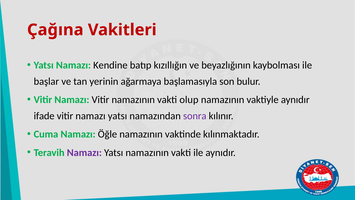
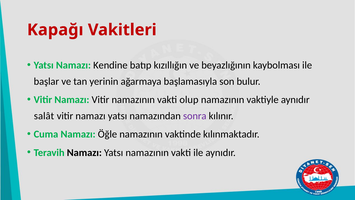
Çağına: Çağına -> Kapağı (55, 30)
ifade: ifade -> salât (44, 116)
Namazı colour: purple -> black (84, 152)
